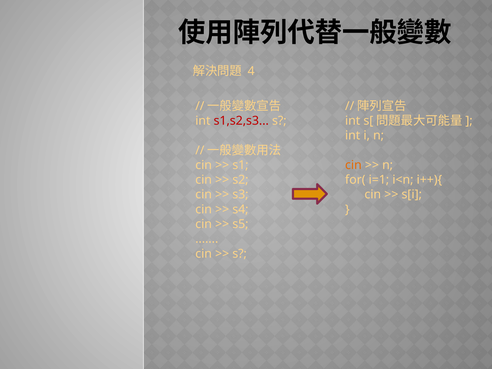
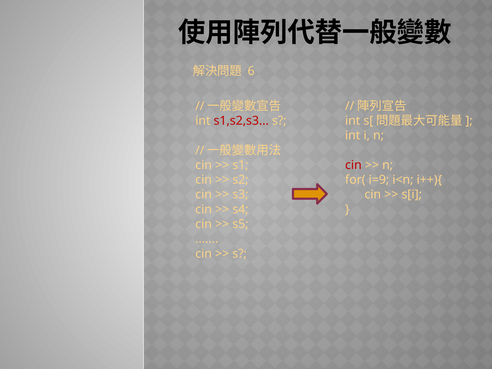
4: 4 -> 6 (251, 71)
cin colour: orange -> red (353, 165)
i=1: i=1 -> i=9 (379, 180)
